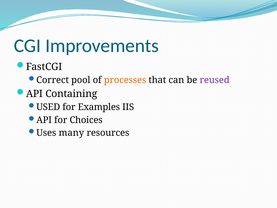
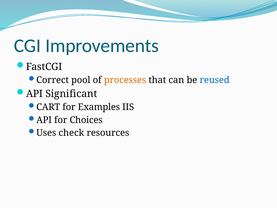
reused colour: purple -> blue (215, 80)
Containing: Containing -> Significant (71, 94)
USED: USED -> CART (48, 107)
many: many -> check (71, 133)
